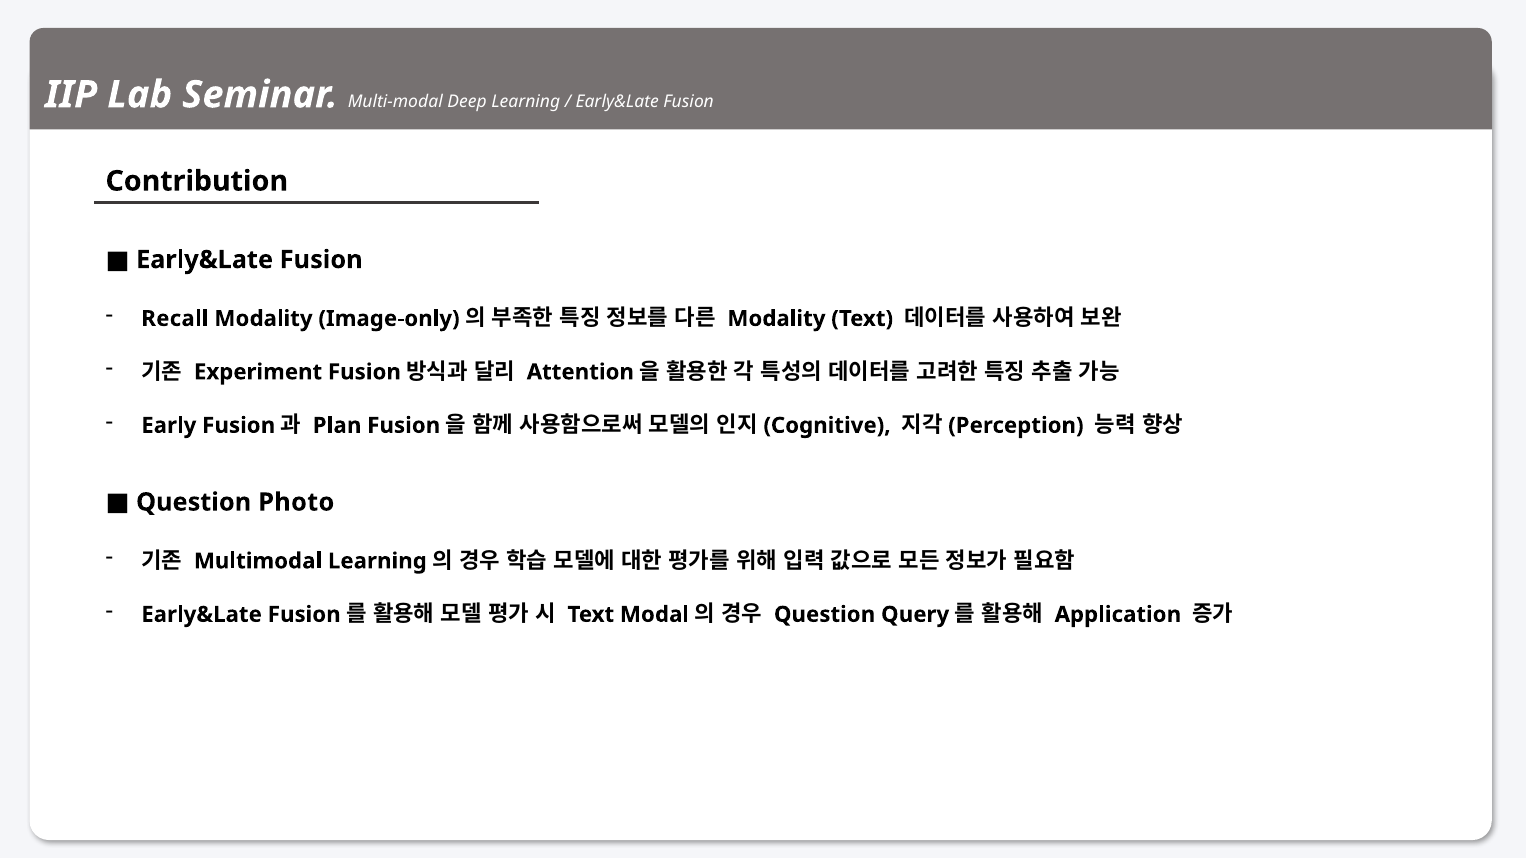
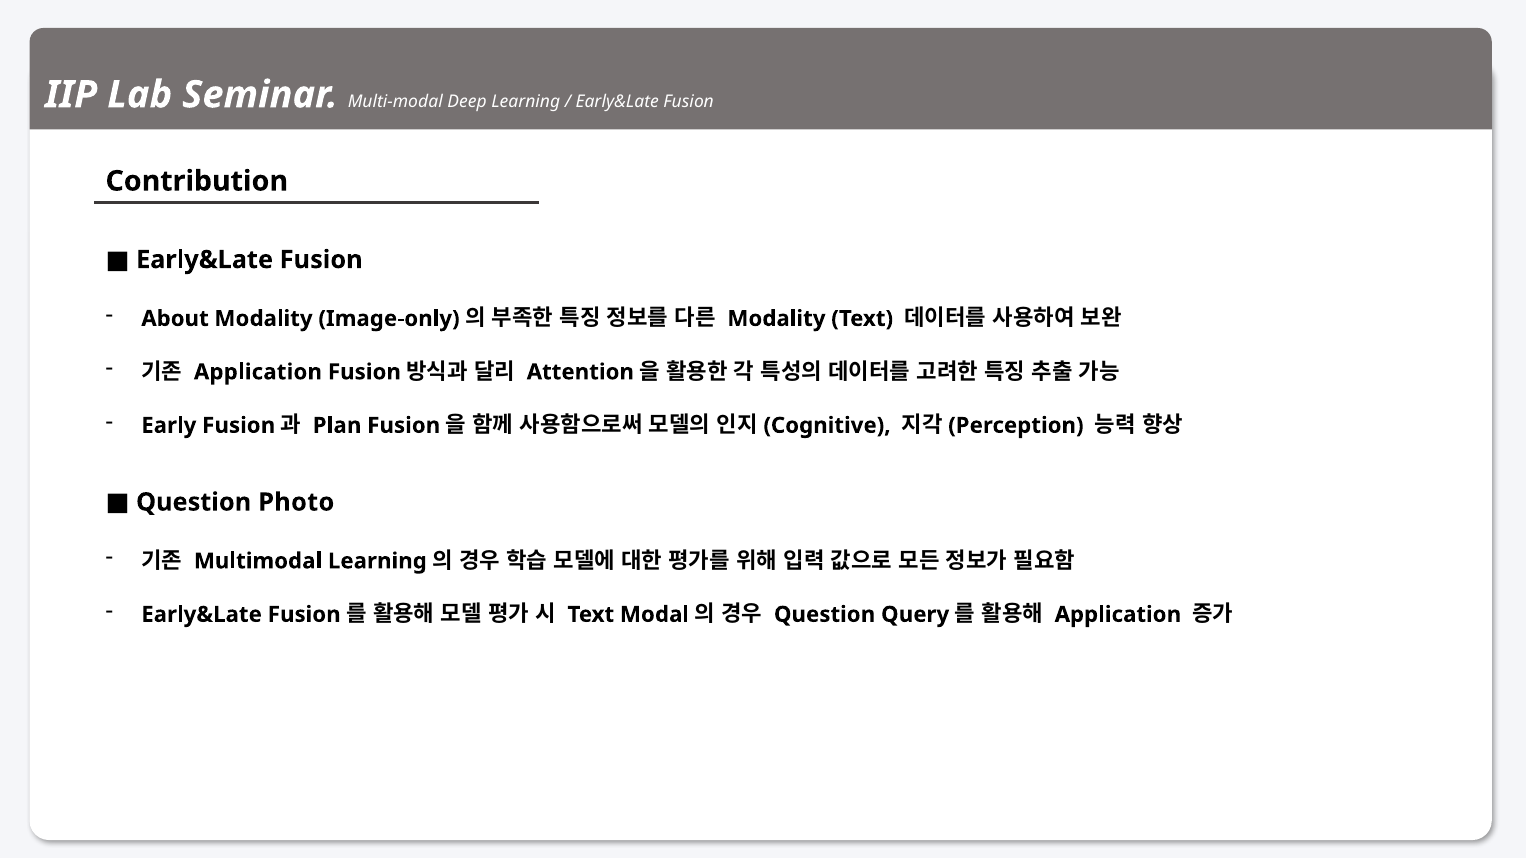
Recall: Recall -> About (175, 319)
Experiment: Experiment -> Application (258, 372)
